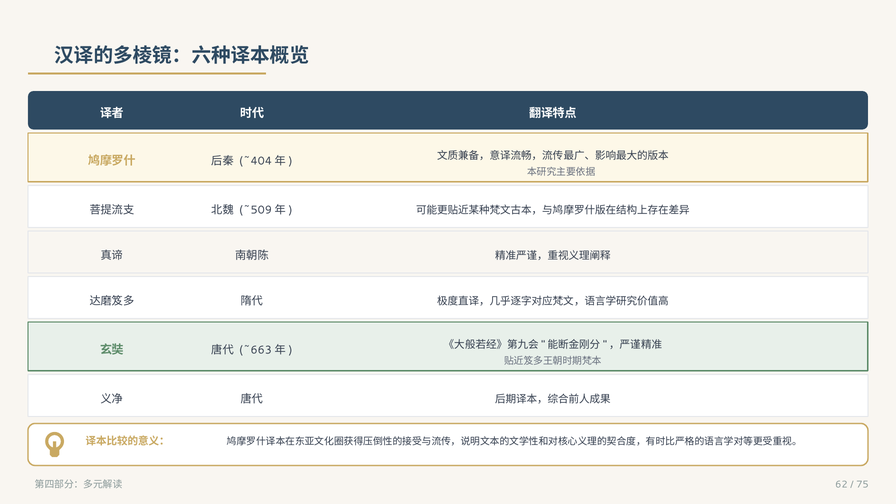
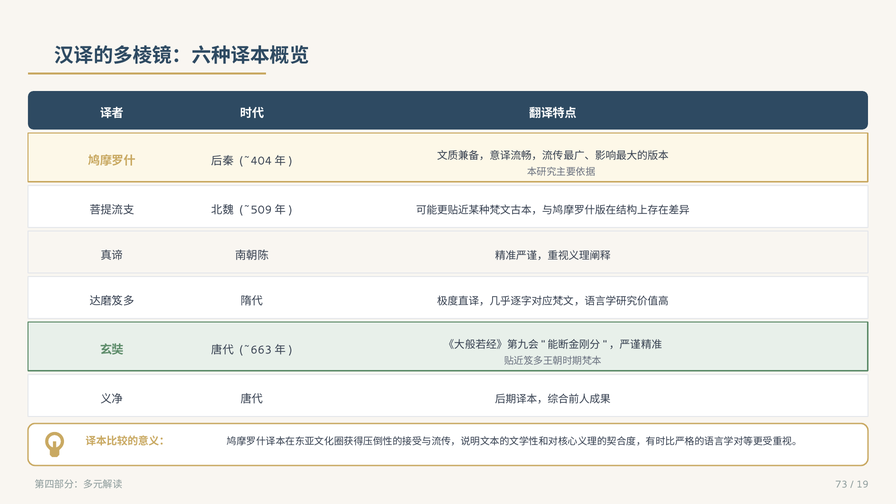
62: 62 -> 73 (841, 485)
75: 75 -> 19 (862, 485)
